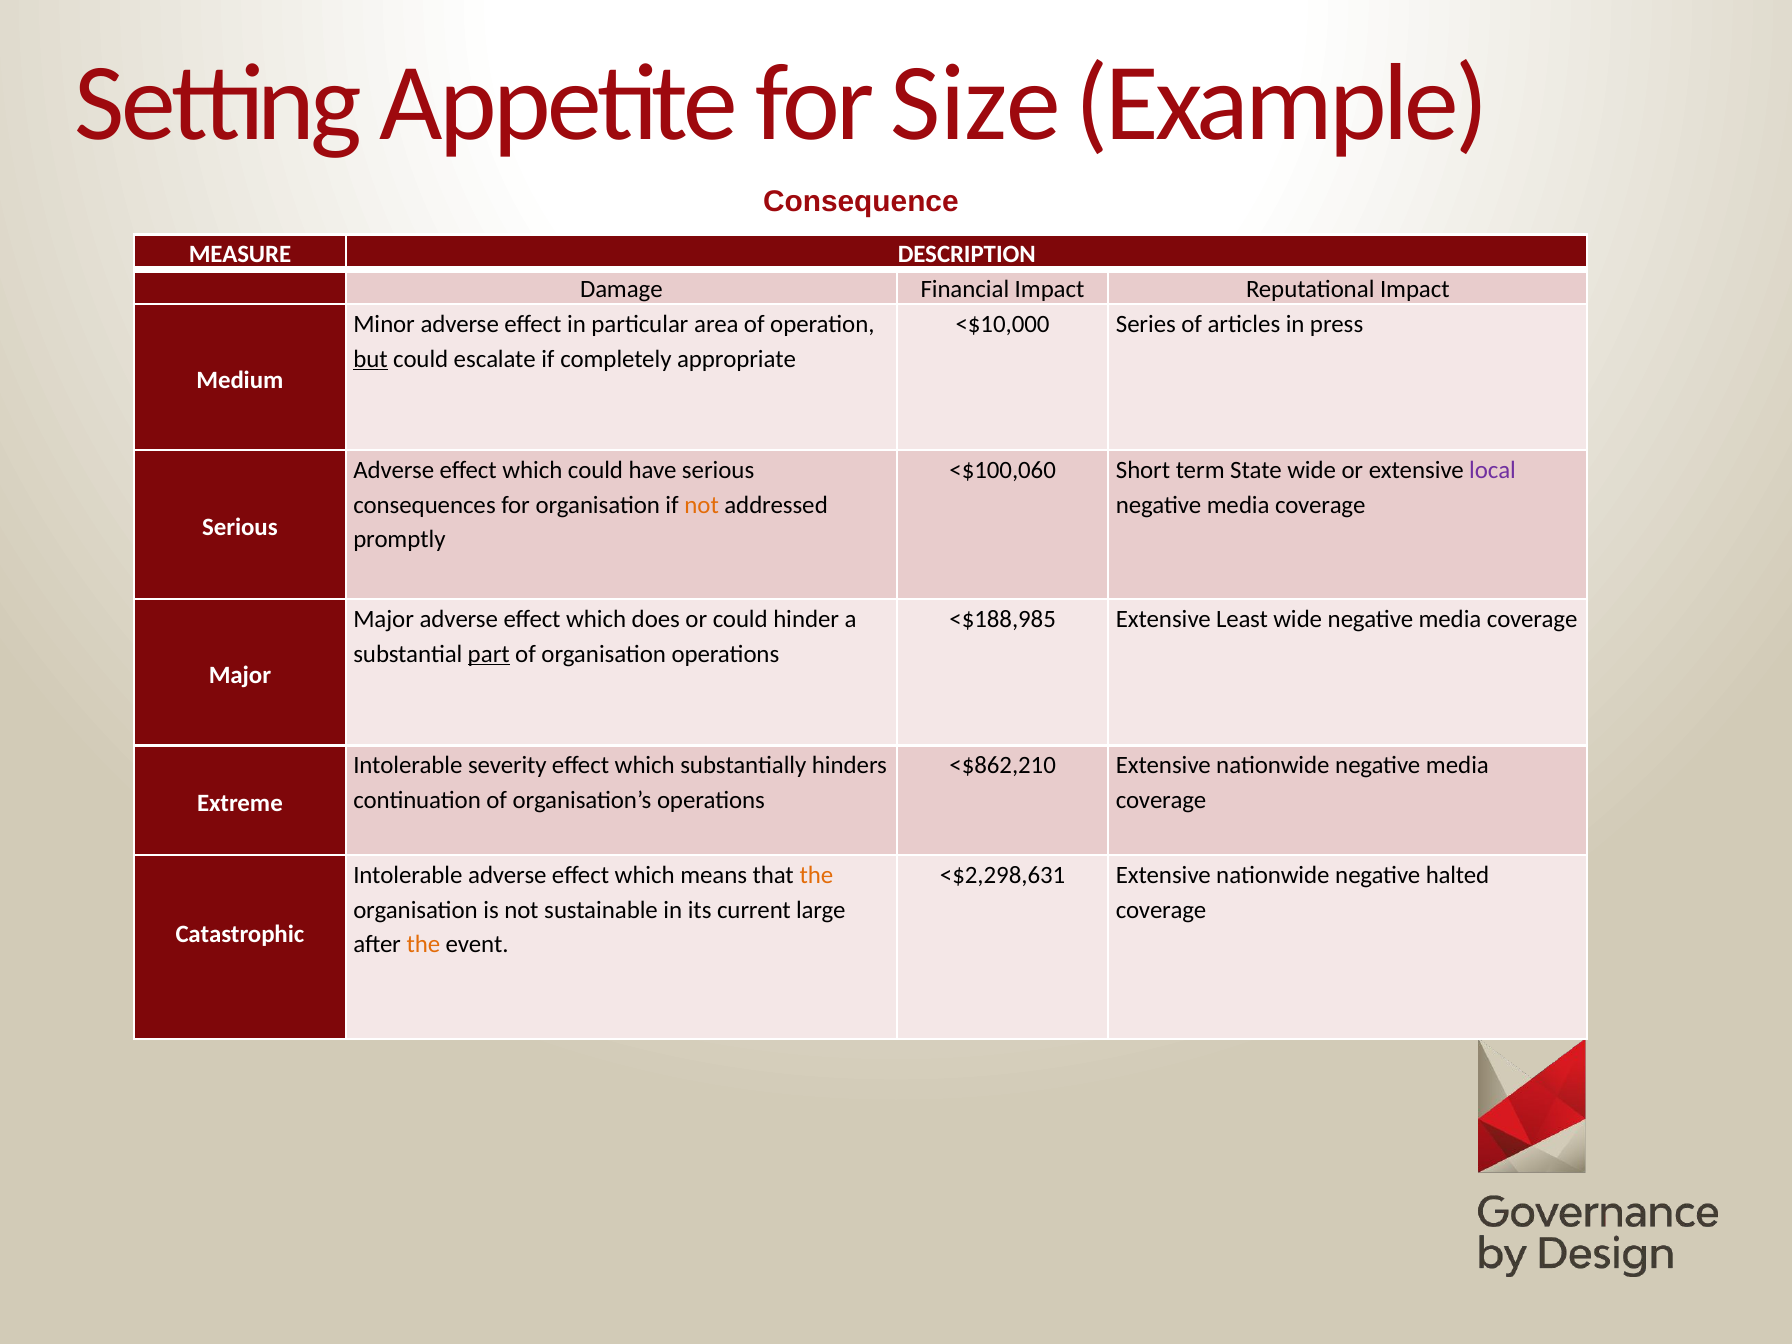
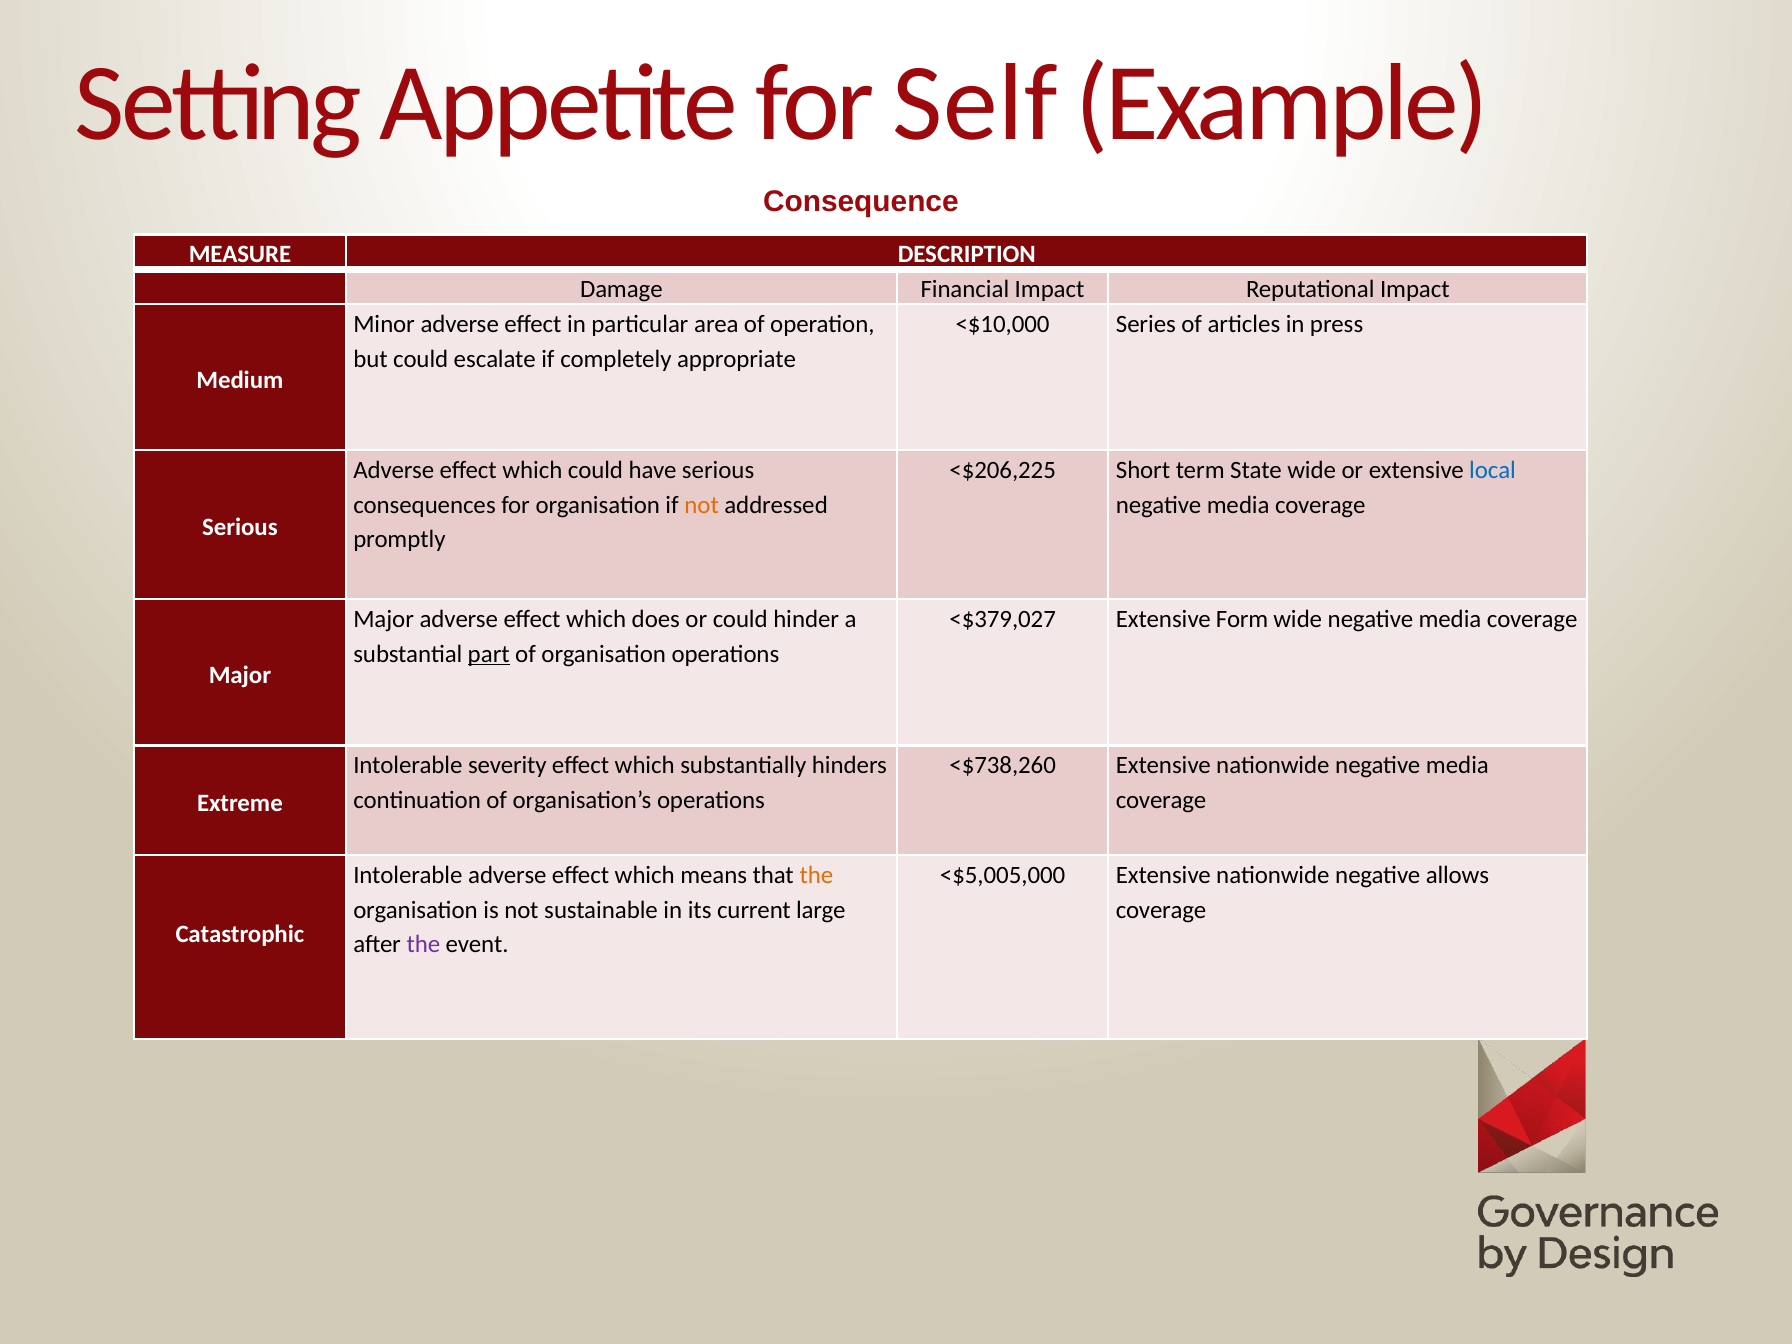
Size: Size -> Self (975, 104)
but underline: present -> none (371, 359)
<$100,060: <$100,060 -> <$206,225 (1003, 470)
local colour: purple -> blue (1493, 470)
<$188,985: <$188,985 -> <$379,027 (1003, 619)
Least: Least -> Form (1242, 619)
<$862,210: <$862,210 -> <$738,260 (1003, 765)
<$2,298,631: <$2,298,631 -> <$5,005,000 (1003, 875)
halted: halted -> allows (1457, 875)
the colour: orange -> purple (423, 945)
